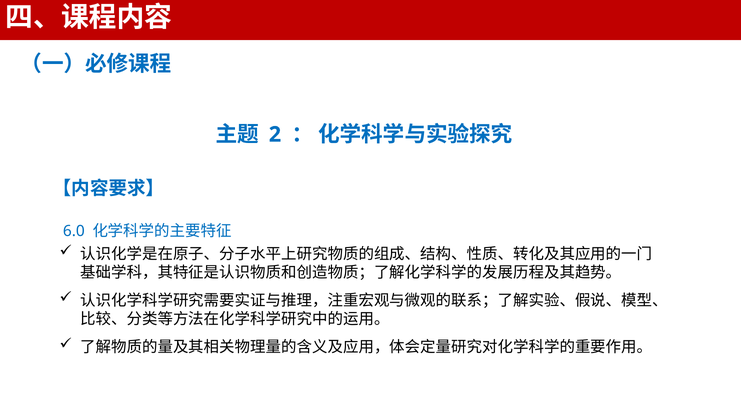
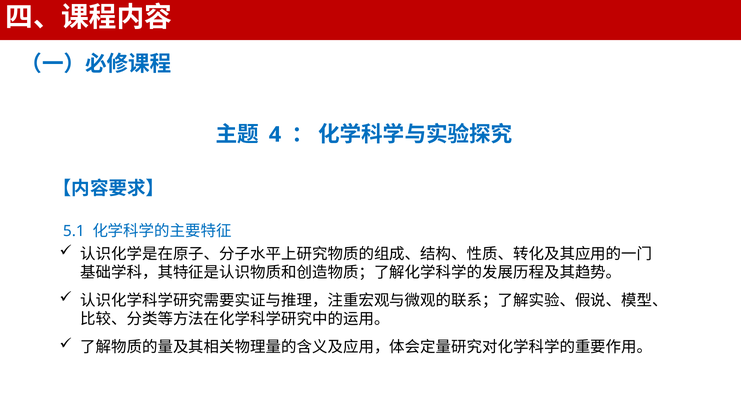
2: 2 -> 4 (275, 134)
6.0: 6.0 -> 5.1 (74, 231)
